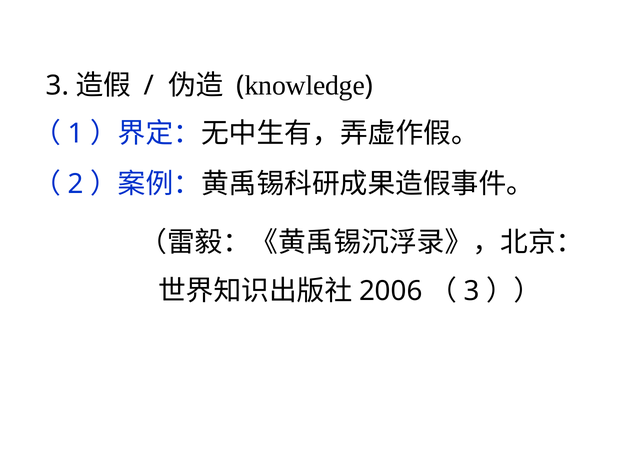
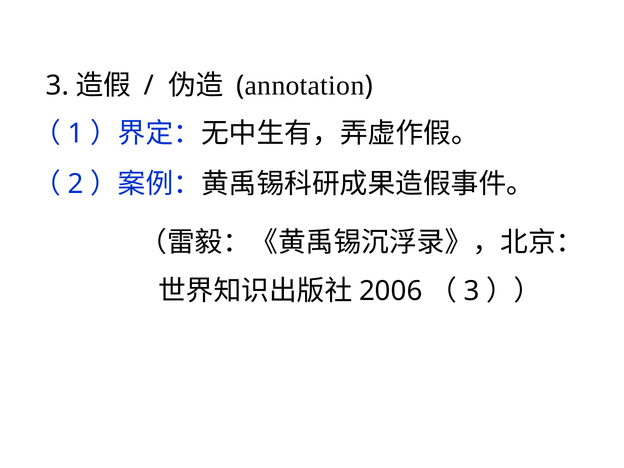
knowledge: knowledge -> annotation (305, 85)
